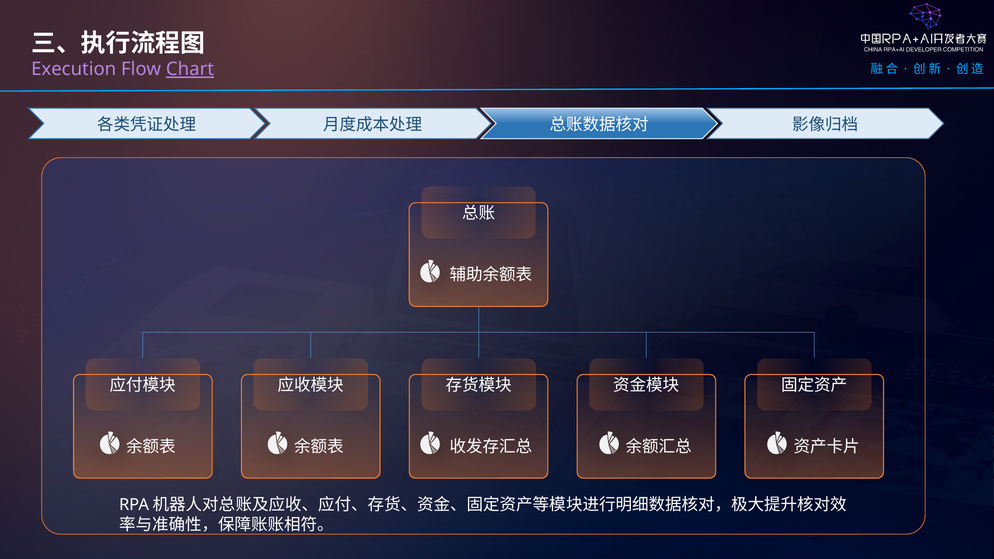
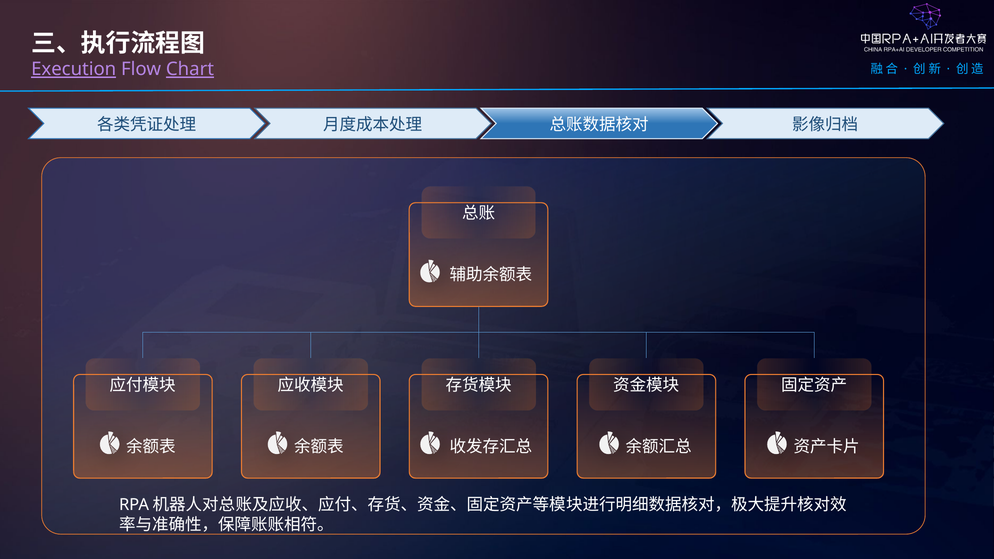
Execution underline: none -> present (74, 69)
